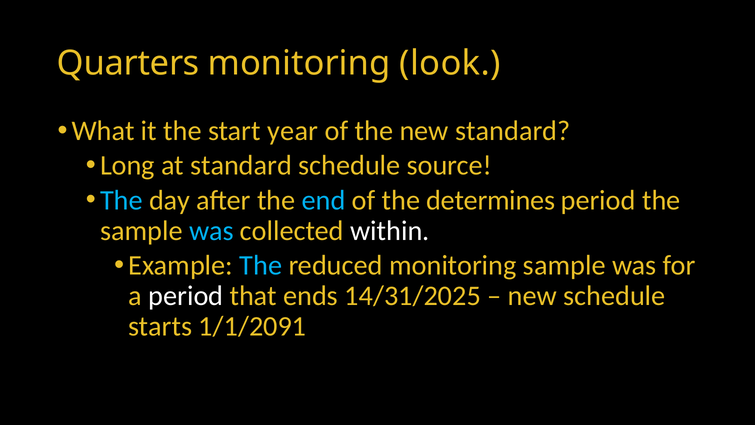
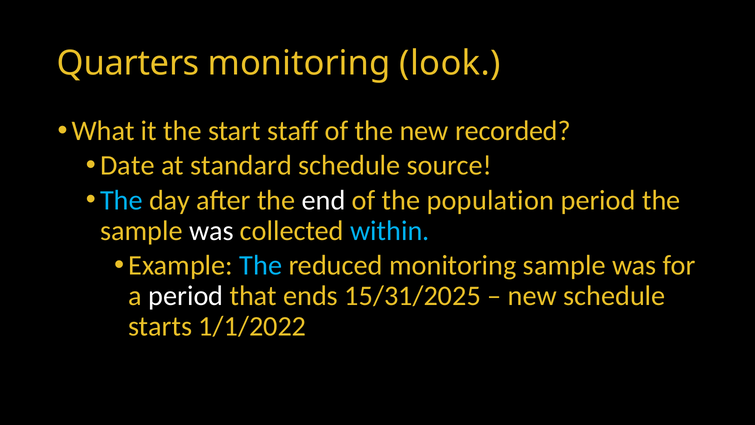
year: year -> staff (293, 131)
new standard: standard -> recorded (513, 131)
Long: Long -> Date (127, 166)
end colour: light blue -> white (324, 200)
determines: determines -> population (490, 200)
was colour: light blue -> white (211, 231)
within colour: white -> light blue (390, 231)
14/31/2025: 14/31/2025 -> 15/31/2025 (413, 296)
1/1/2091: 1/1/2091 -> 1/1/2022 (252, 326)
